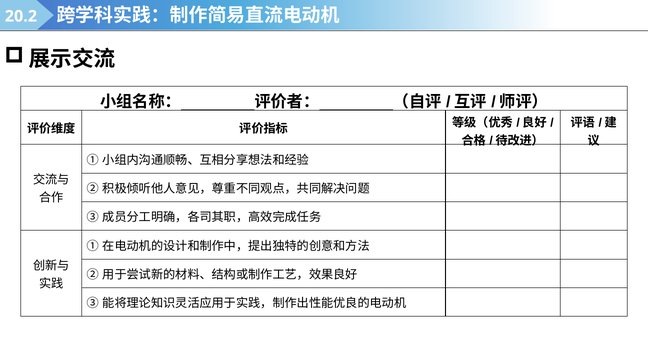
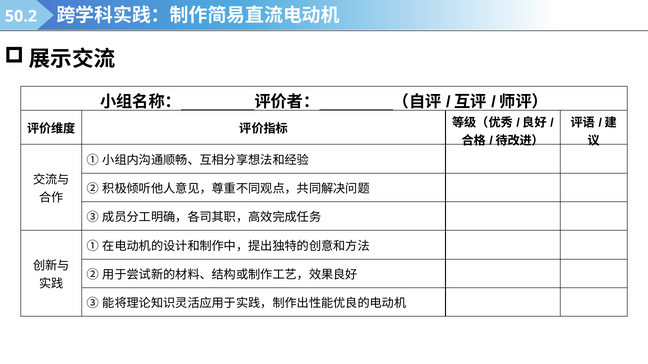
20.2: 20.2 -> 50.2 (21, 16)
